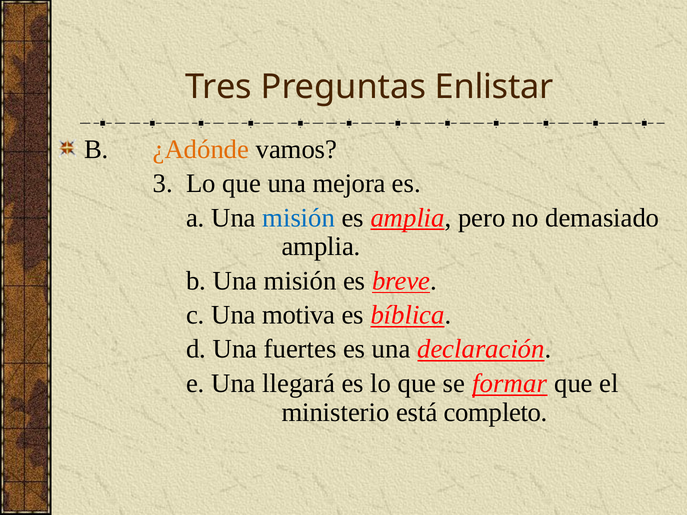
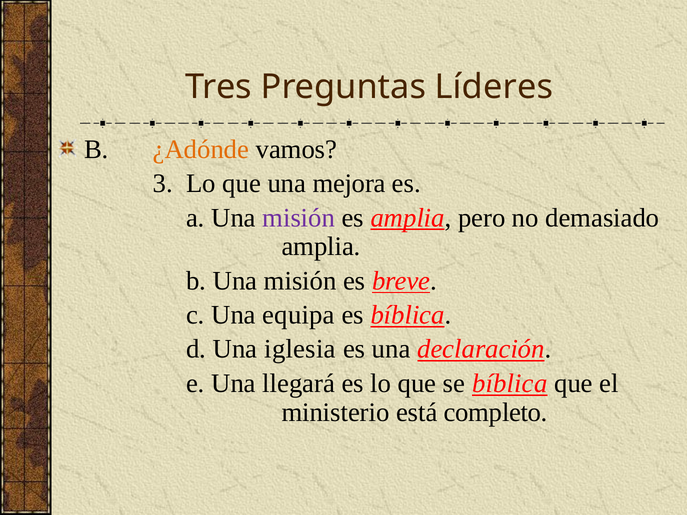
Enlistar: Enlistar -> Líderes (494, 87)
misión colour: blue -> purple (299, 218)
motiva: motiva -> equipa (299, 315)
fuertes: fuertes -> iglesia (300, 349)
se formar: formar -> bíblica (510, 384)
